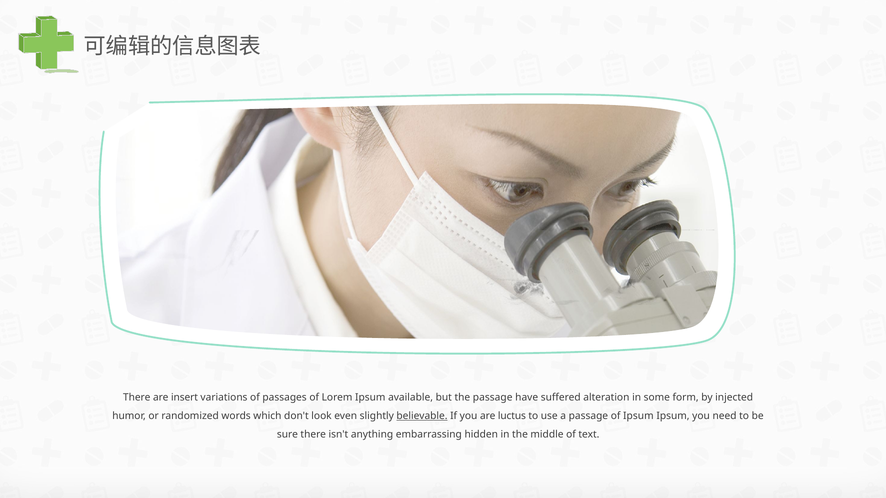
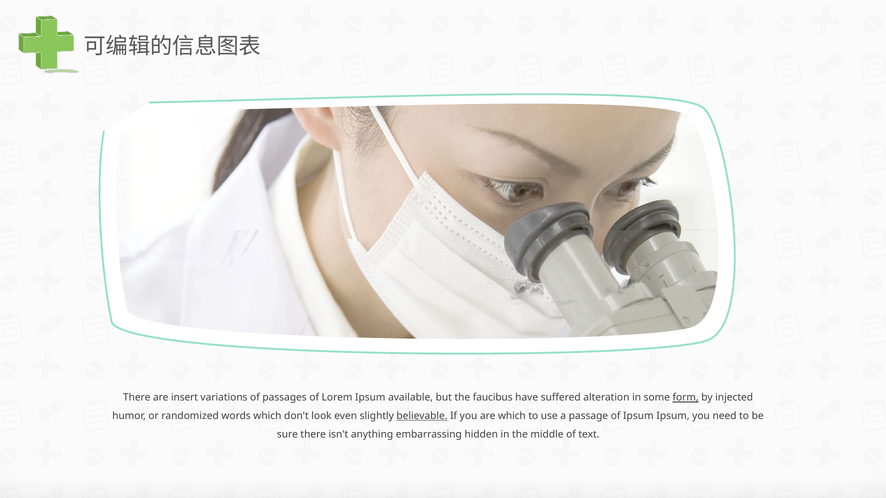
the passage: passage -> faucibus (493, 398)
form underline: none -> present (686, 398)
are luctus: luctus -> which (512, 416)
